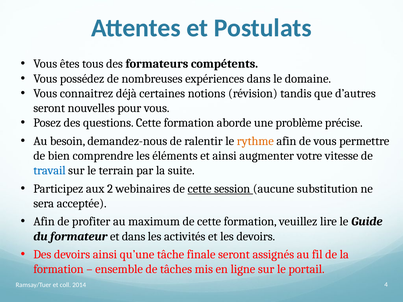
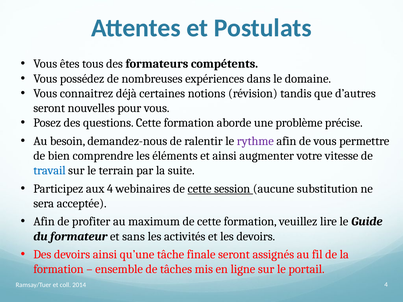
rythme colour: orange -> purple (255, 141)
aux 2: 2 -> 4 (110, 189)
et dans: dans -> sans (134, 237)
